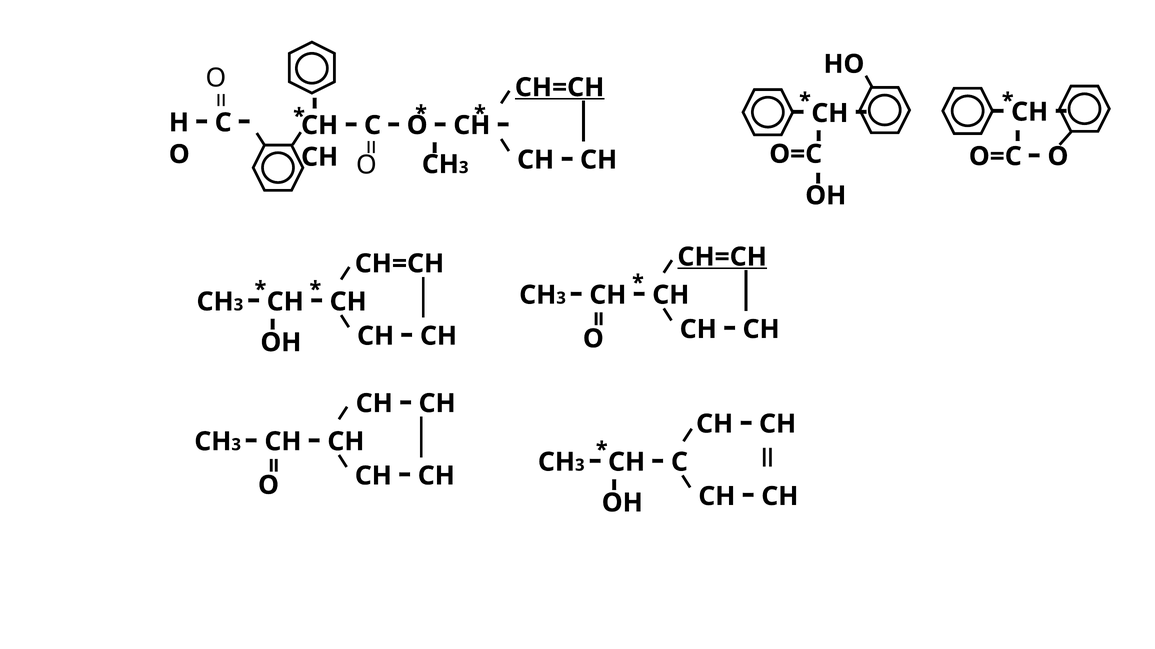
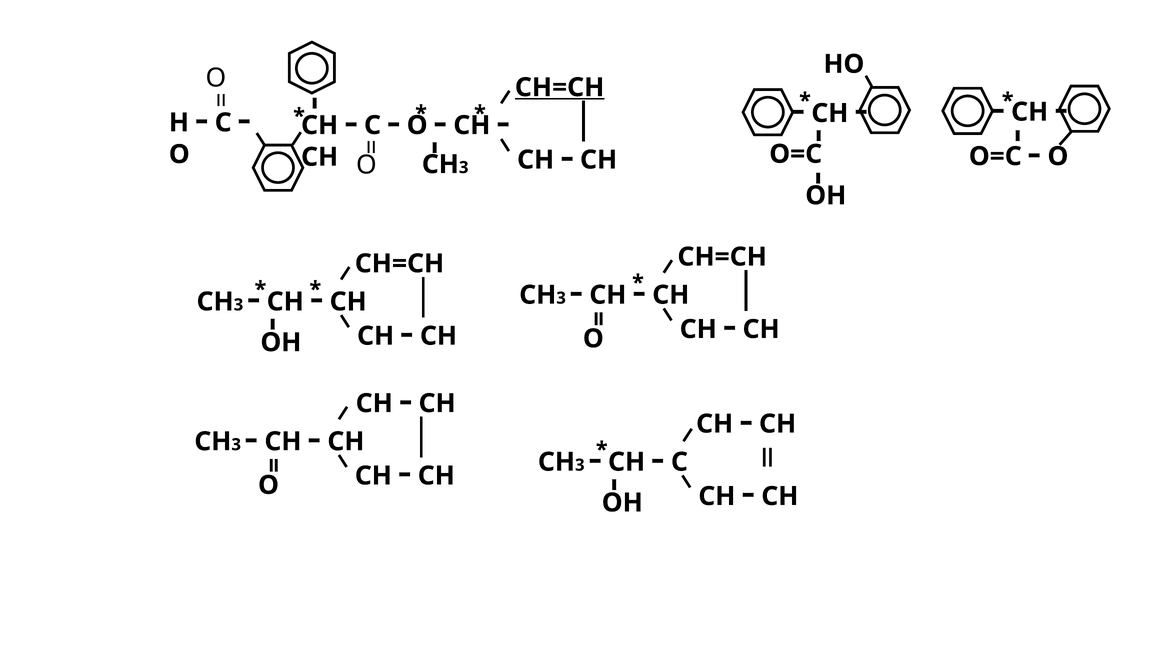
CH=CH underline: present -> none (722, 257)
